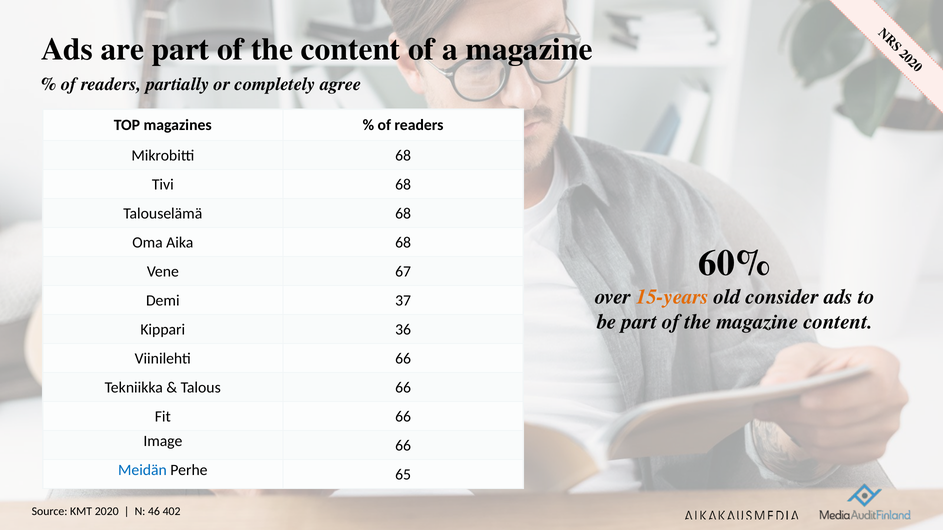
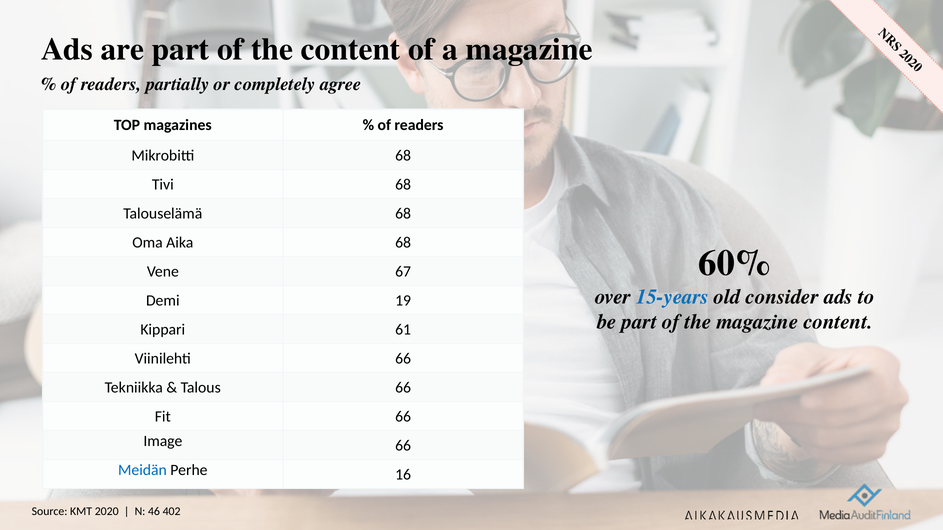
15-years colour: orange -> blue (672, 297)
37: 37 -> 19 (403, 301)
36: 36 -> 61 (403, 330)
65: 65 -> 16 (403, 475)
